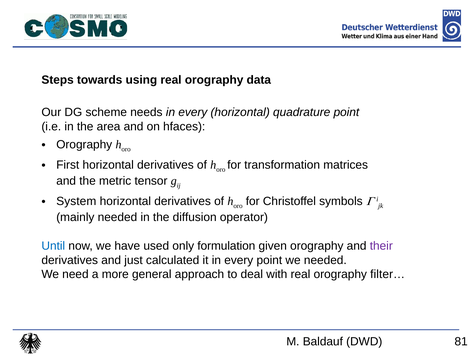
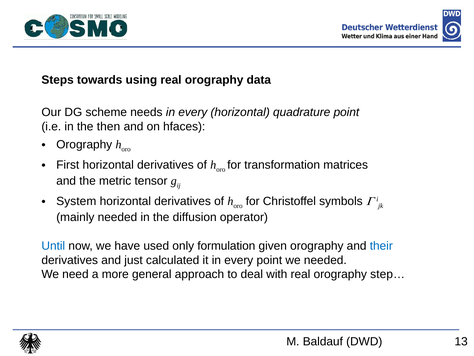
area: area -> then (108, 126)
their colour: purple -> blue (381, 246)
filter…: filter… -> step… (388, 274)
81: 81 -> 13 (461, 341)
